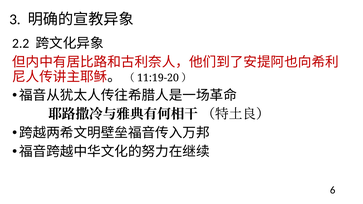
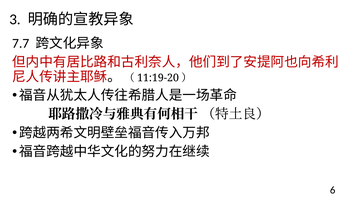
2.2: 2.2 -> 7.7 (21, 43)
